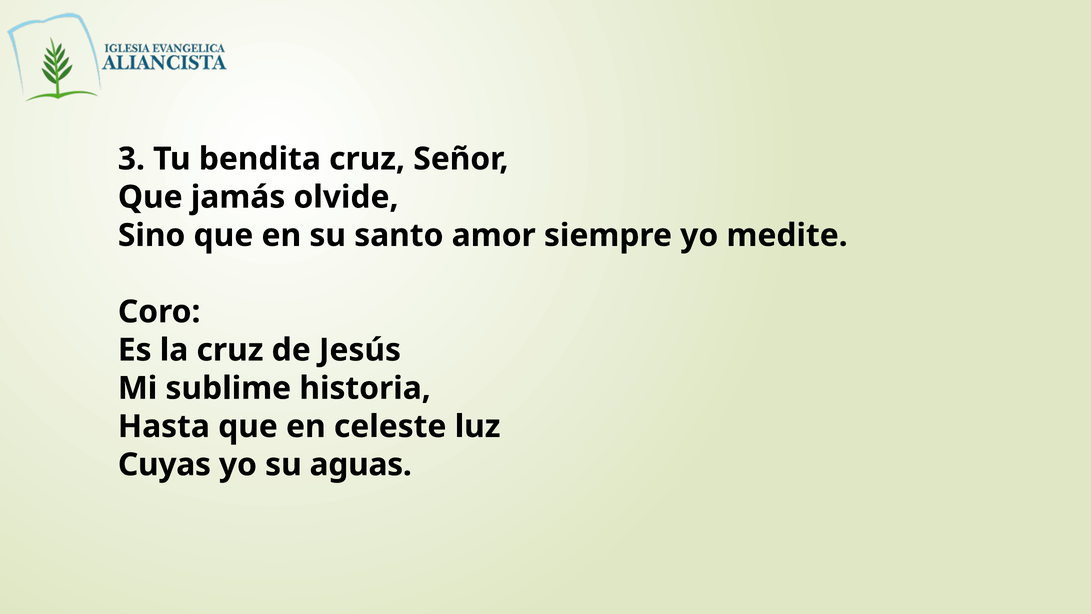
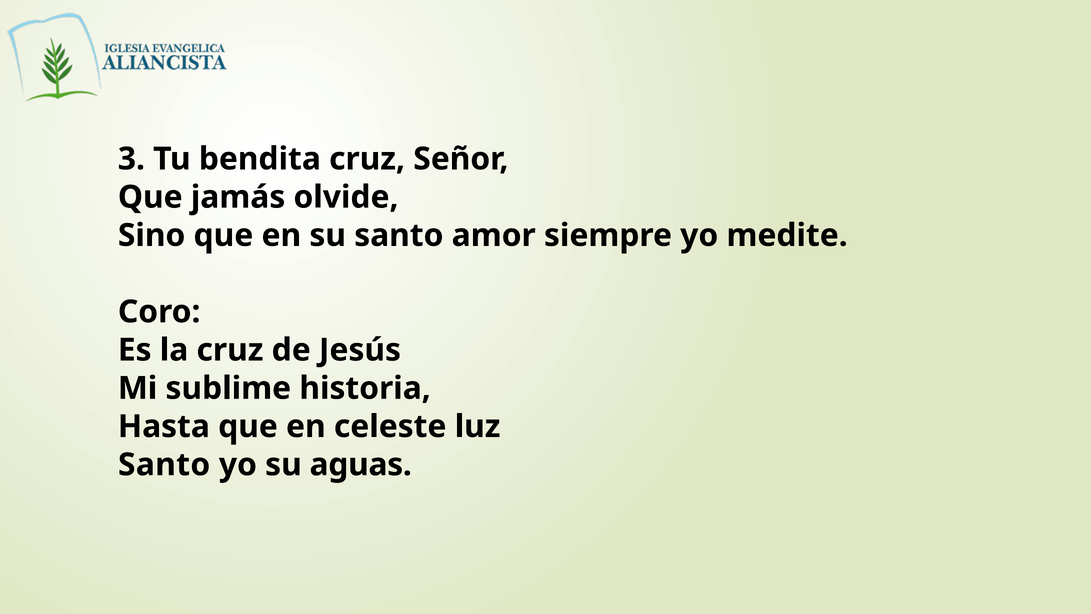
Cuyas: Cuyas -> Santo (164, 464)
